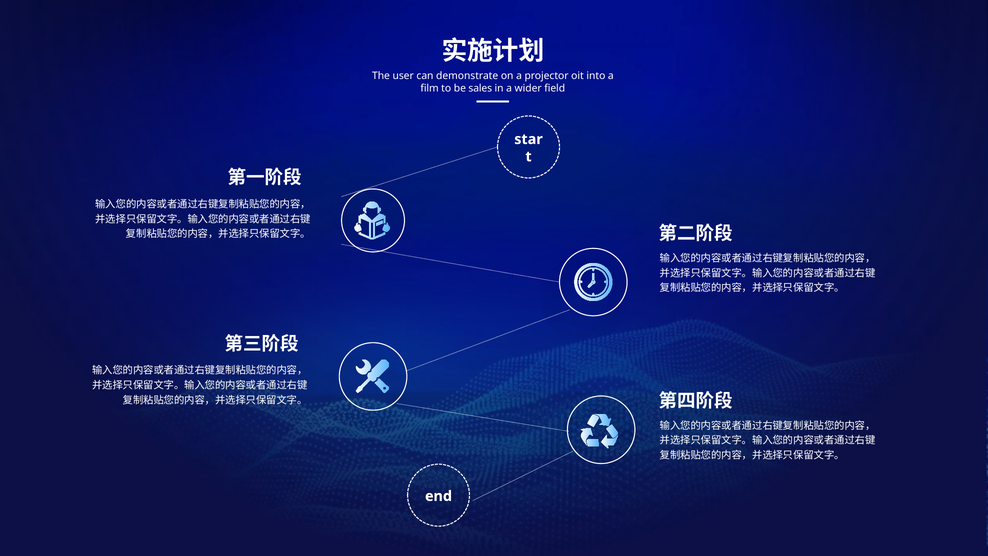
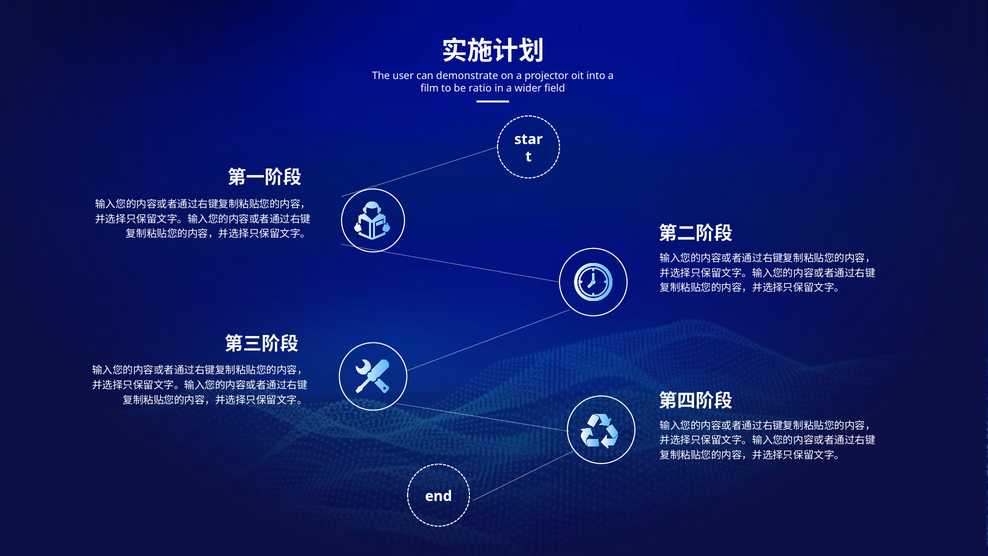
sales: sales -> ratio (480, 88)
